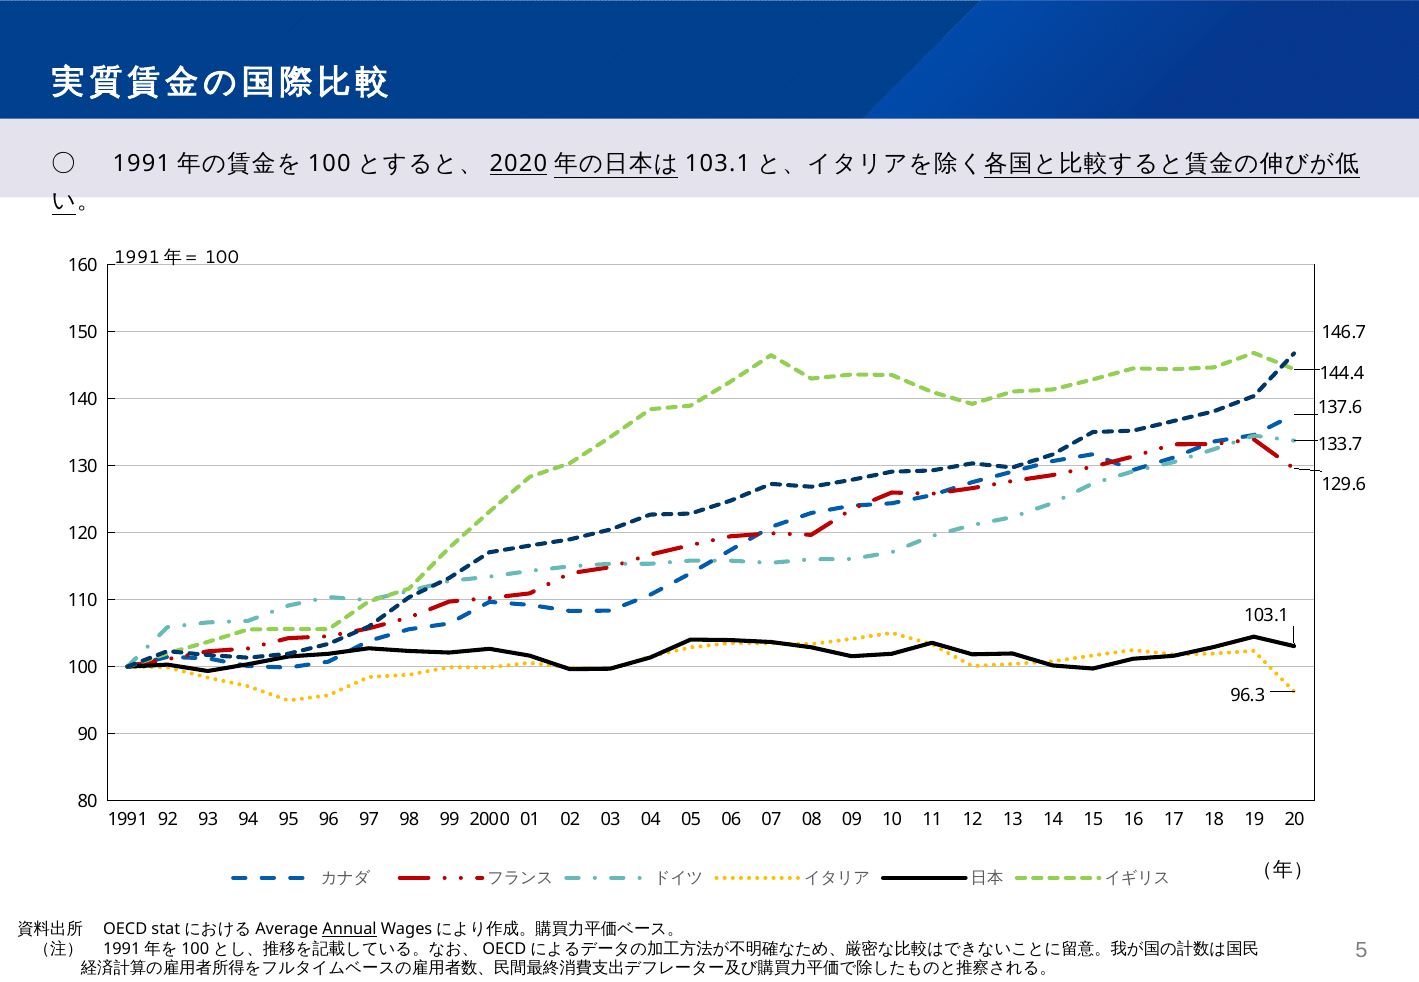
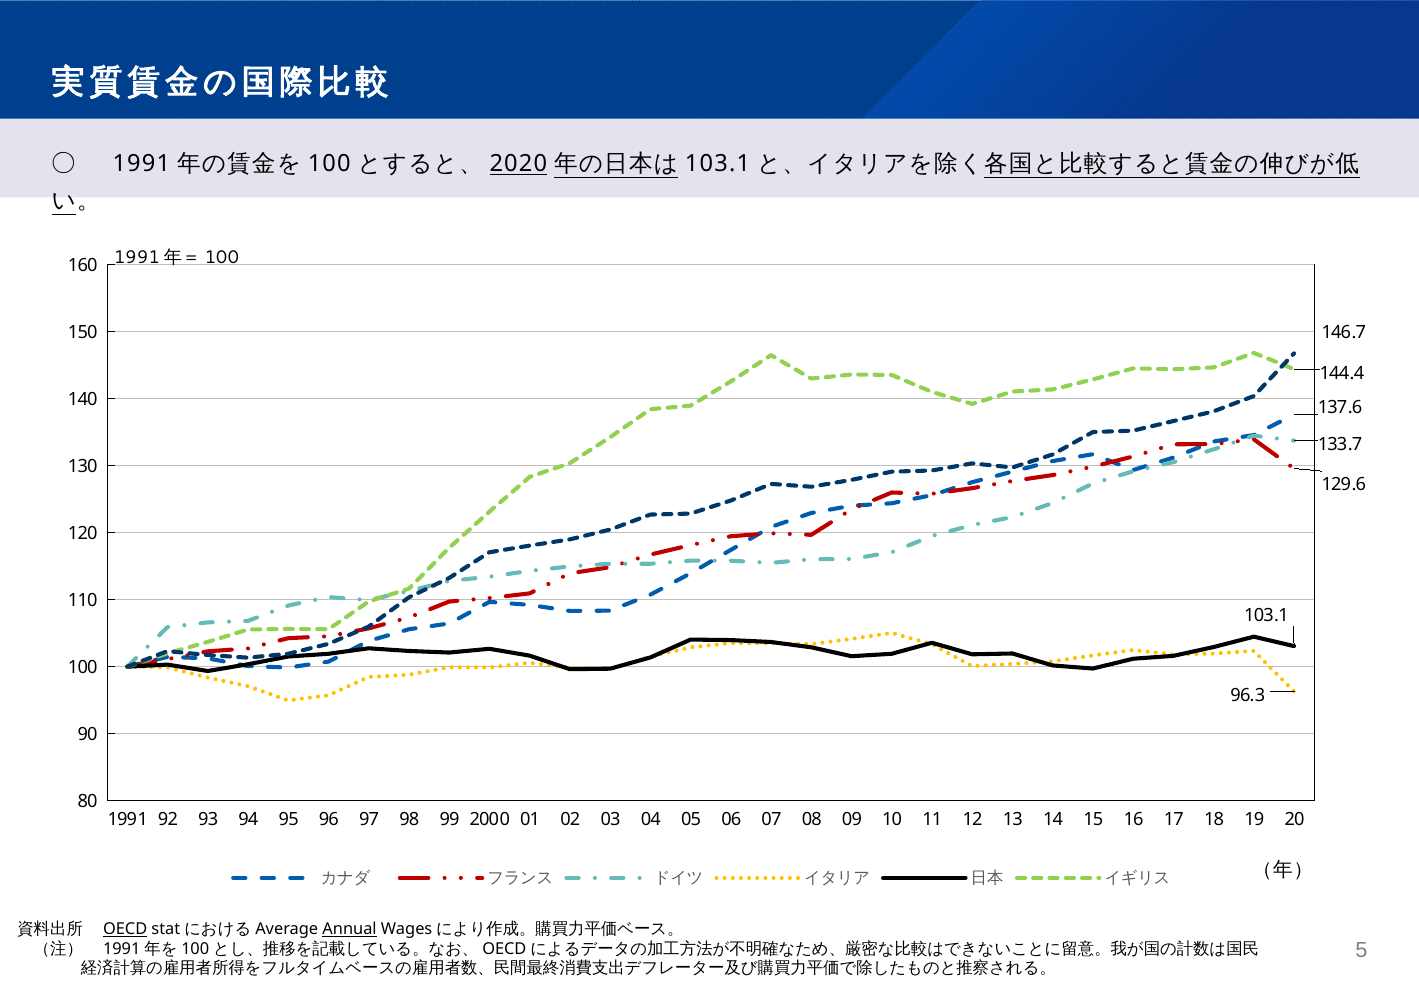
OECD underline: none -> present (125, 929)
